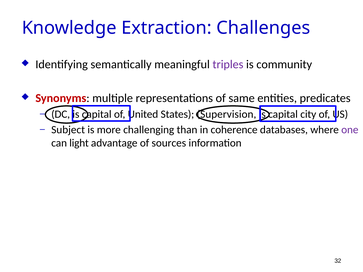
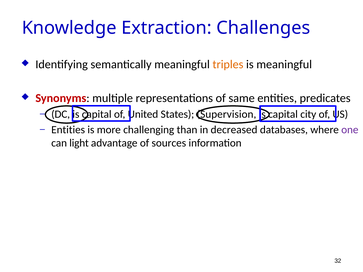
triples colour: purple -> orange (228, 64)
is community: community -> meaningful (284, 64)
Subject: Subject -> Entities (68, 130)
coherence: coherence -> decreased (234, 130)
